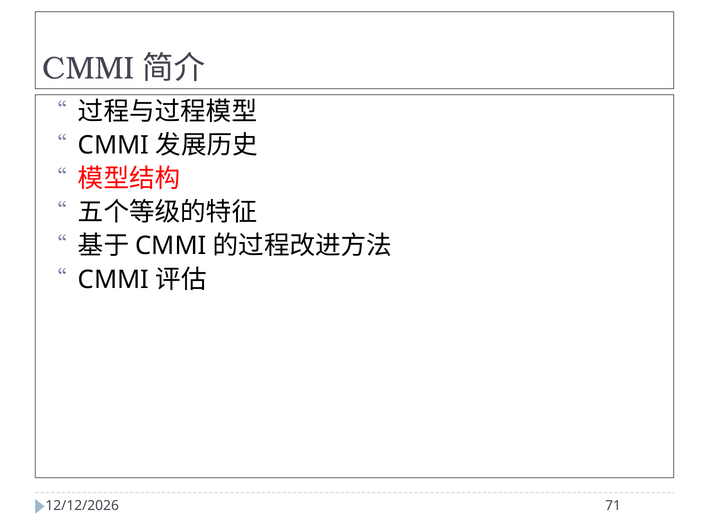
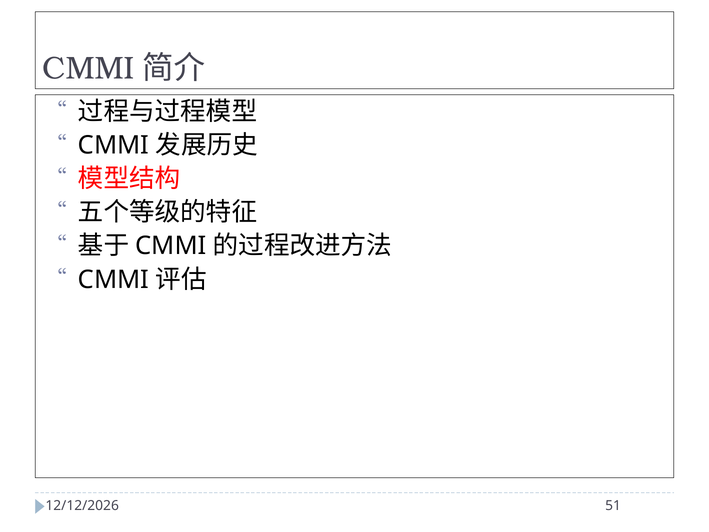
71: 71 -> 51 (613, 506)
